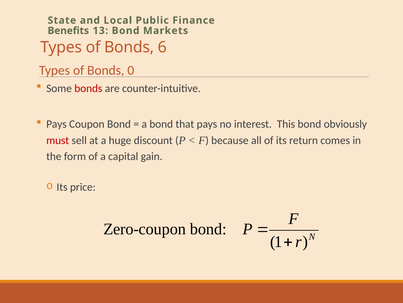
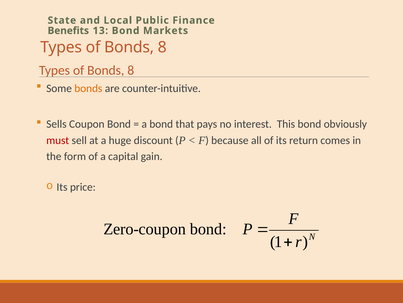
6: 6 -> 8 (162, 47)
0: 0 -> 8 (131, 70)
bonds colour: red -> orange (88, 88)
Pays: Pays -> Sells (56, 124)
